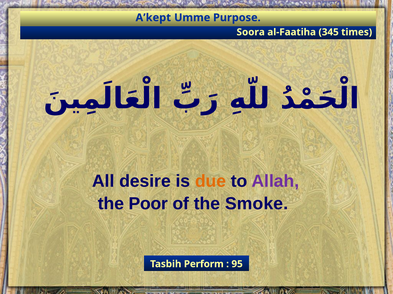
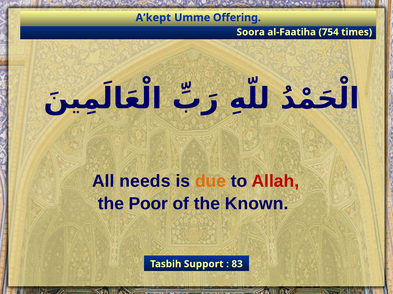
Purpose: Purpose -> Offering (237, 18)
345: 345 -> 754 (329, 32)
desire: desire -> needs (145, 182)
Allah colour: purple -> red (275, 182)
Smoke: Smoke -> Known (257, 204)
Perform: Perform -> Support (204, 265)
95: 95 -> 83 (237, 265)
